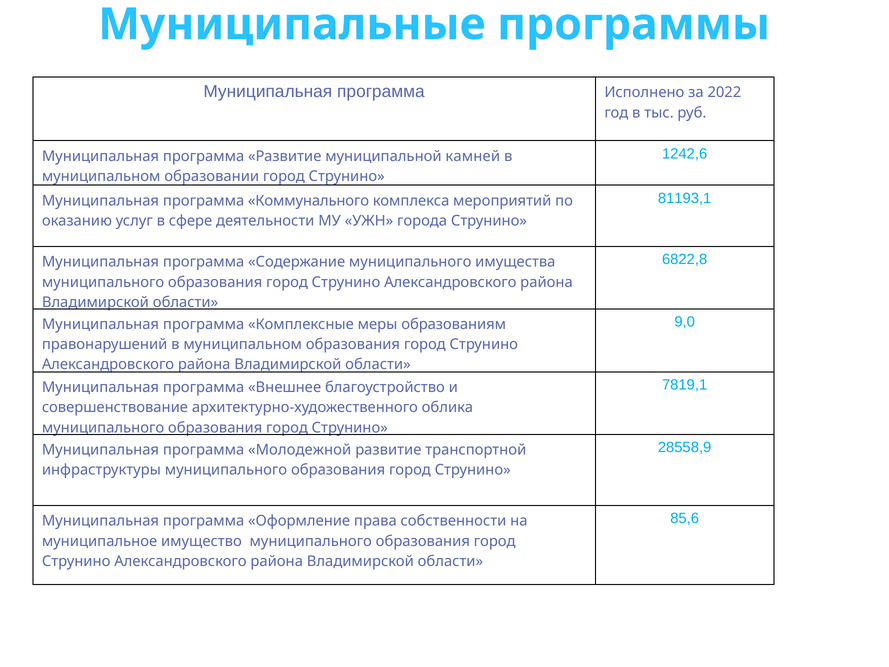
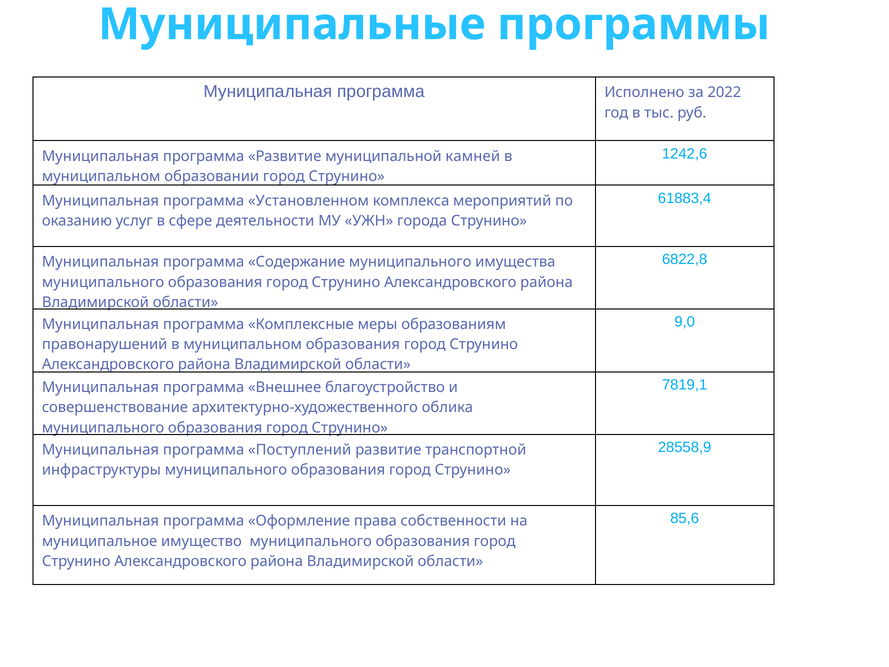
81193,1: 81193,1 -> 61883,4 (685, 198)
Коммунального: Коммунального -> Установленном (308, 201)
Молодежной: Молодежной -> Поступлений (300, 450)
